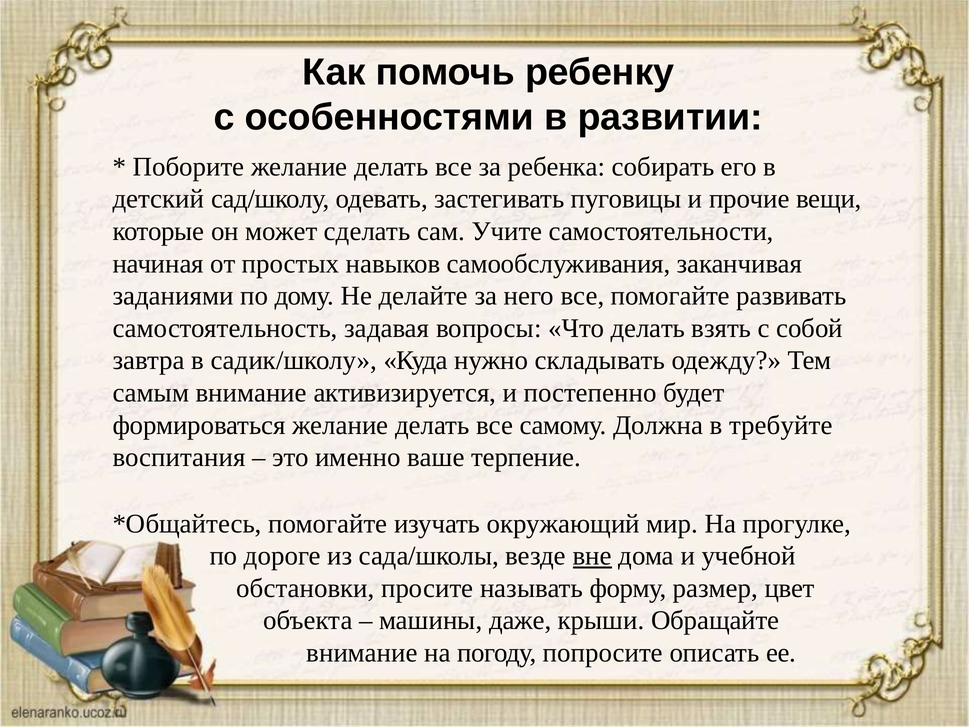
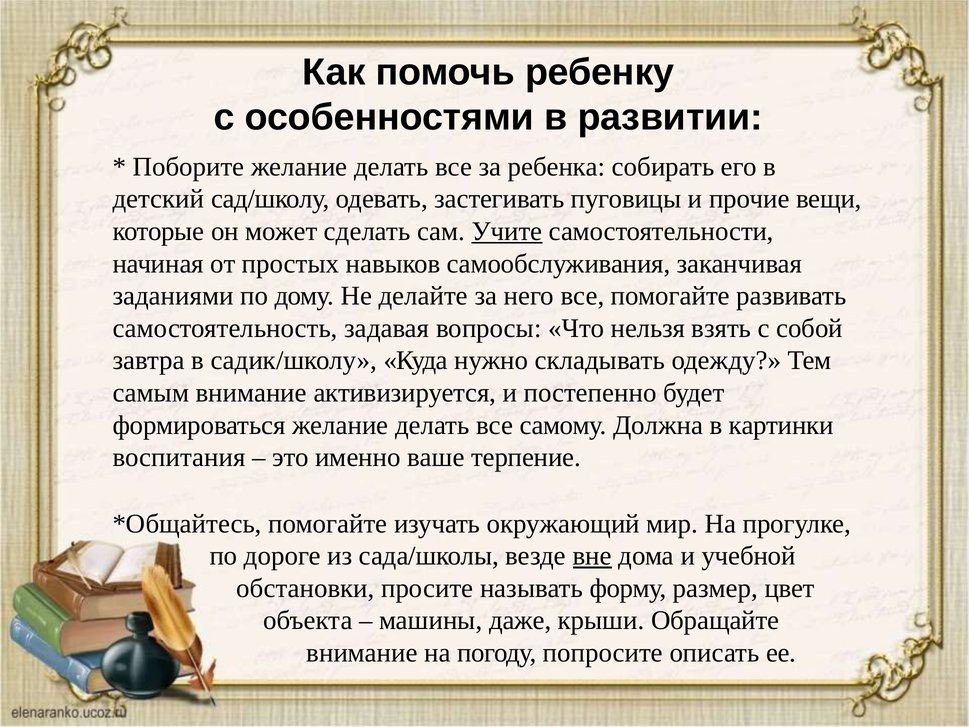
Учите underline: none -> present (507, 231)
Что делать: делать -> нельзя (648, 328)
требуйте: требуйте -> картинки (781, 425)
